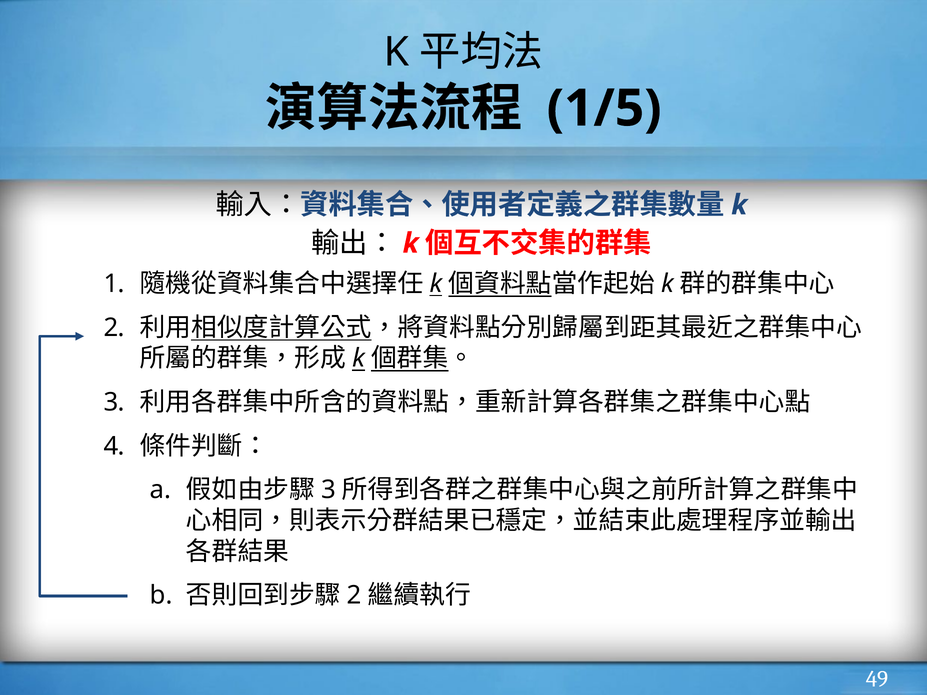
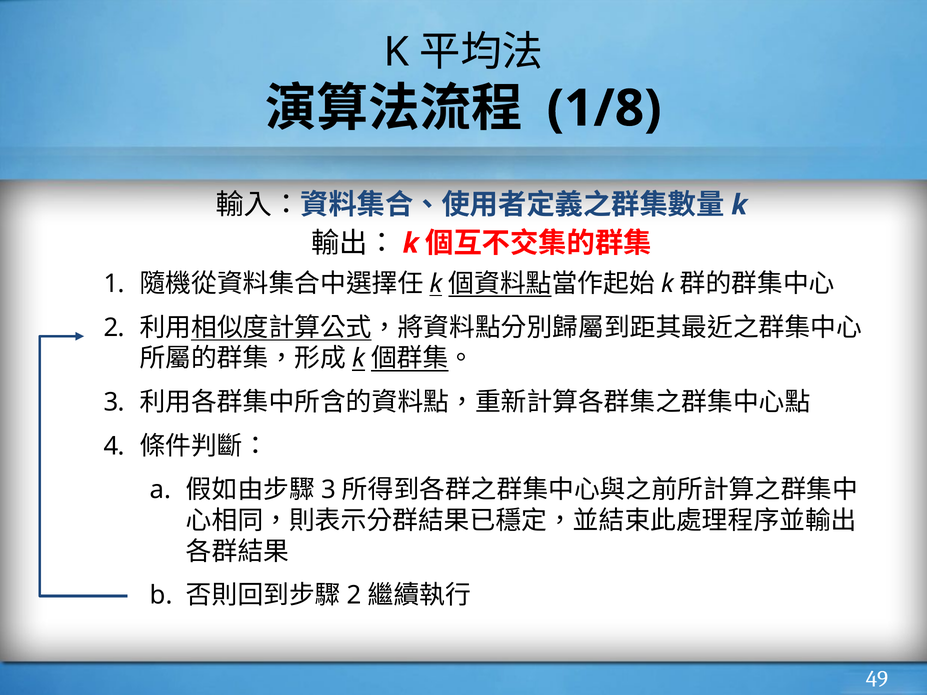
1/5: 1/5 -> 1/8 (604, 109)
